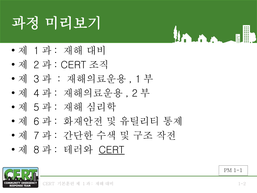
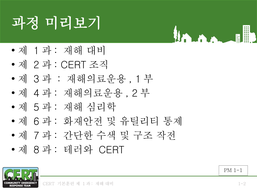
CERT underline: present -> none (112, 150)
